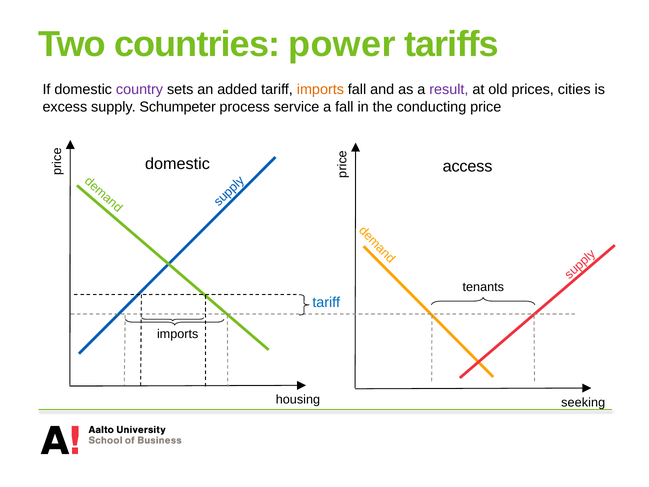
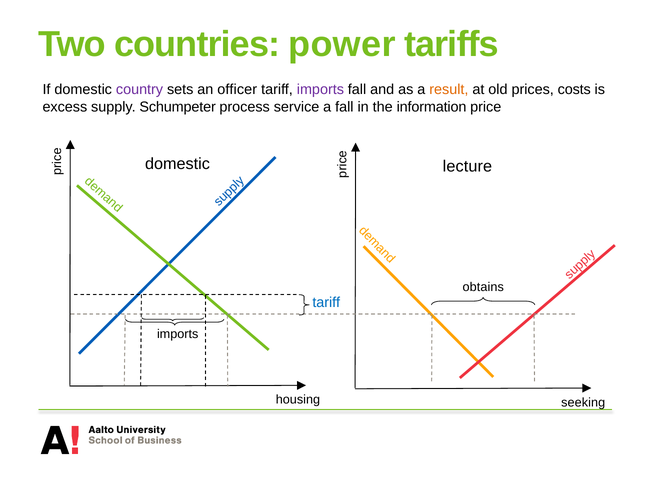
added: added -> officer (237, 90)
imports colour: orange -> purple (320, 90)
result colour: purple -> orange (449, 90)
cities: cities -> costs (574, 90)
conducting: conducting -> information (432, 107)
access: access -> lecture (467, 166)
tenants: tenants -> obtains (483, 287)
